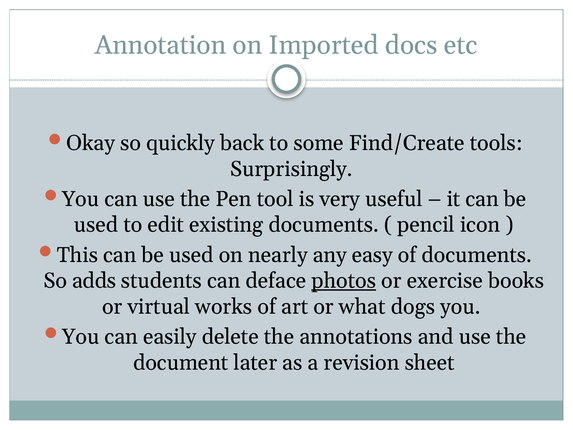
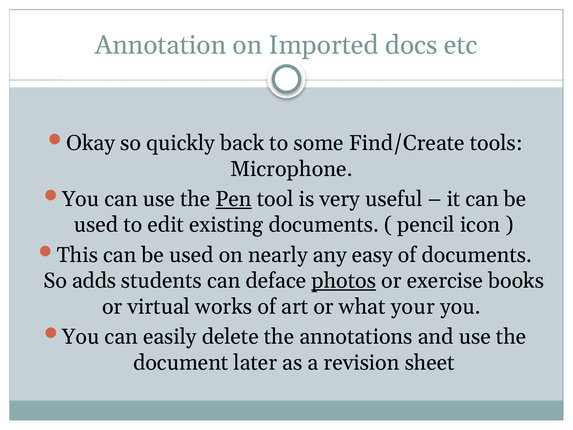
Surprisingly: Surprisingly -> Microphone (291, 169)
Pen underline: none -> present (234, 199)
dogs: dogs -> your (413, 306)
